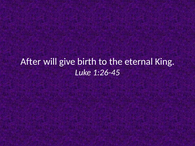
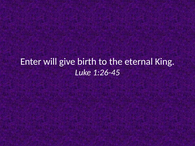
After: After -> Enter (31, 62)
